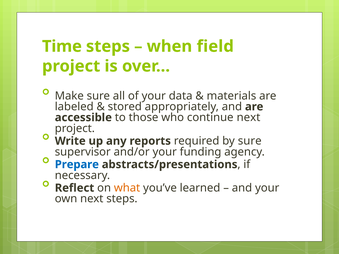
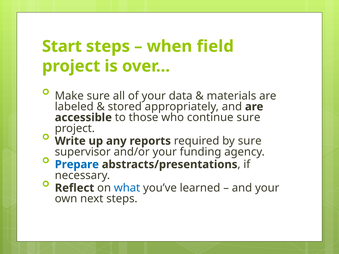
Time: Time -> Start (62, 46)
continue next: next -> sure (249, 118)
what colour: orange -> blue (127, 188)
